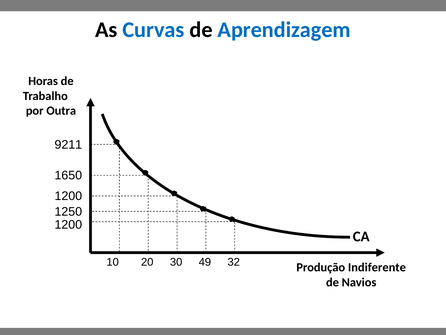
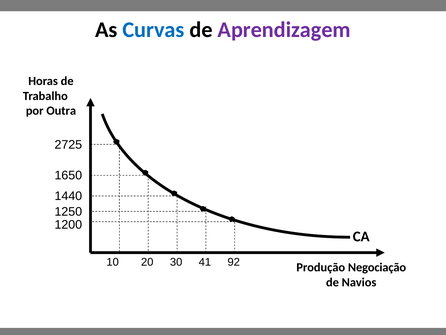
Aprendizagem colour: blue -> purple (284, 30)
9211: 9211 -> 2725 (68, 144)
1200: 1200 -> 1440 (68, 196)
49: 49 -> 41 (205, 262)
32: 32 -> 92 (234, 262)
Indiferente: Indiferente -> Negociação (377, 267)
